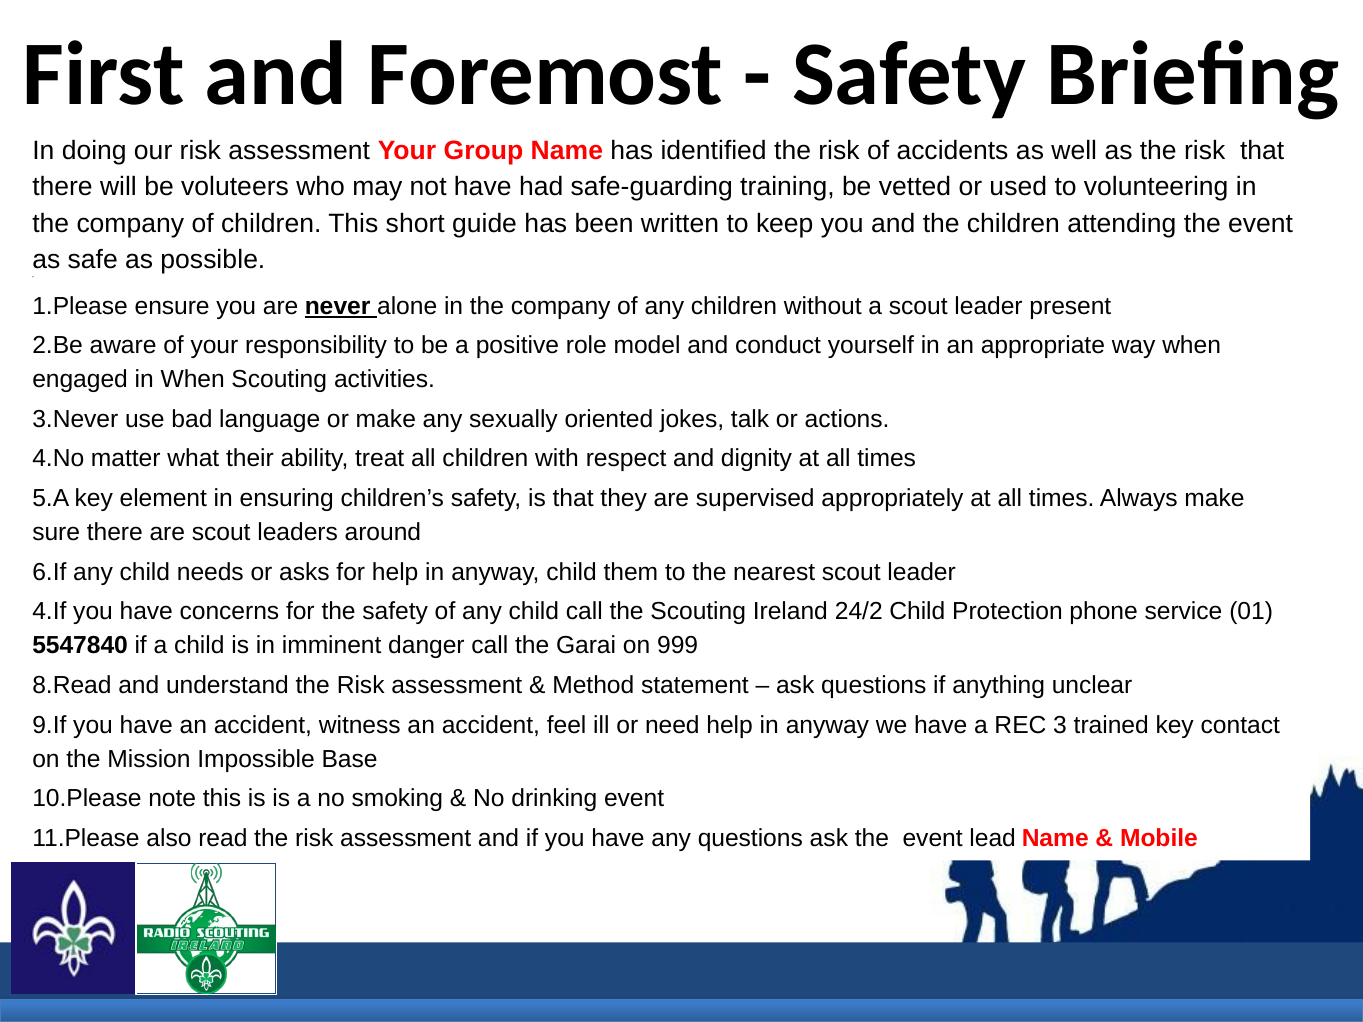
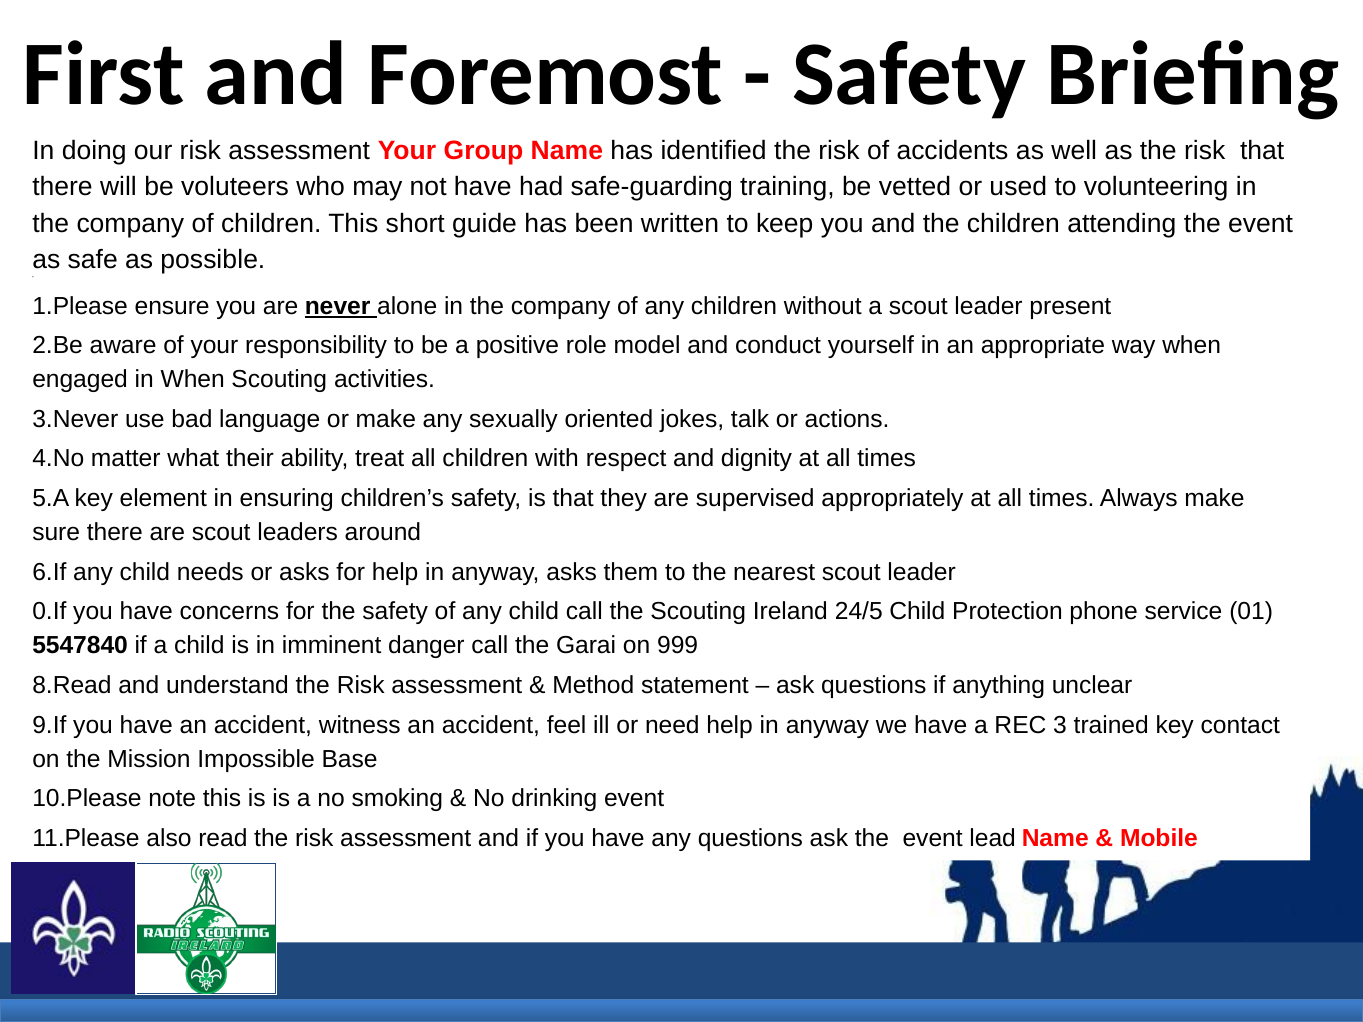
anyway child: child -> asks (572, 572)
4.If: 4.If -> 0.If (49, 612)
24/2: 24/2 -> 24/5 (859, 612)
